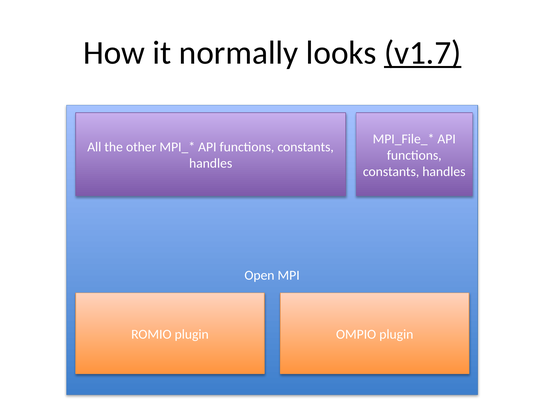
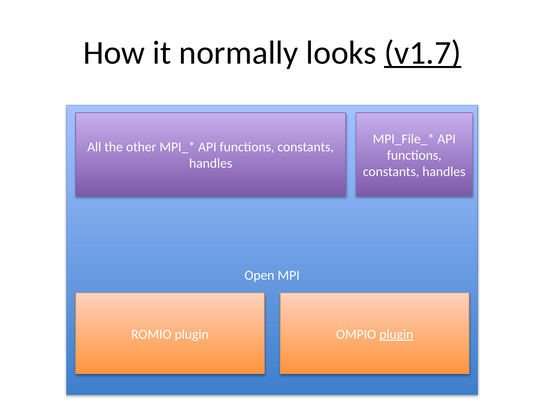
plugin underline: none -> present (396, 334)
